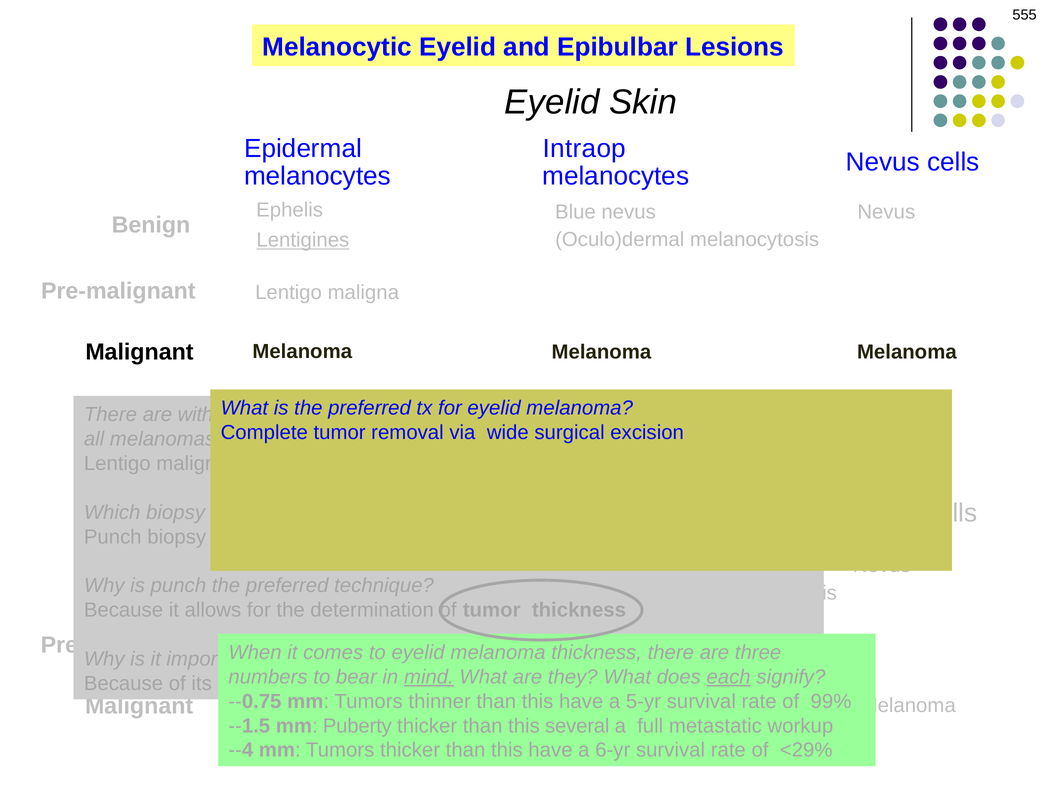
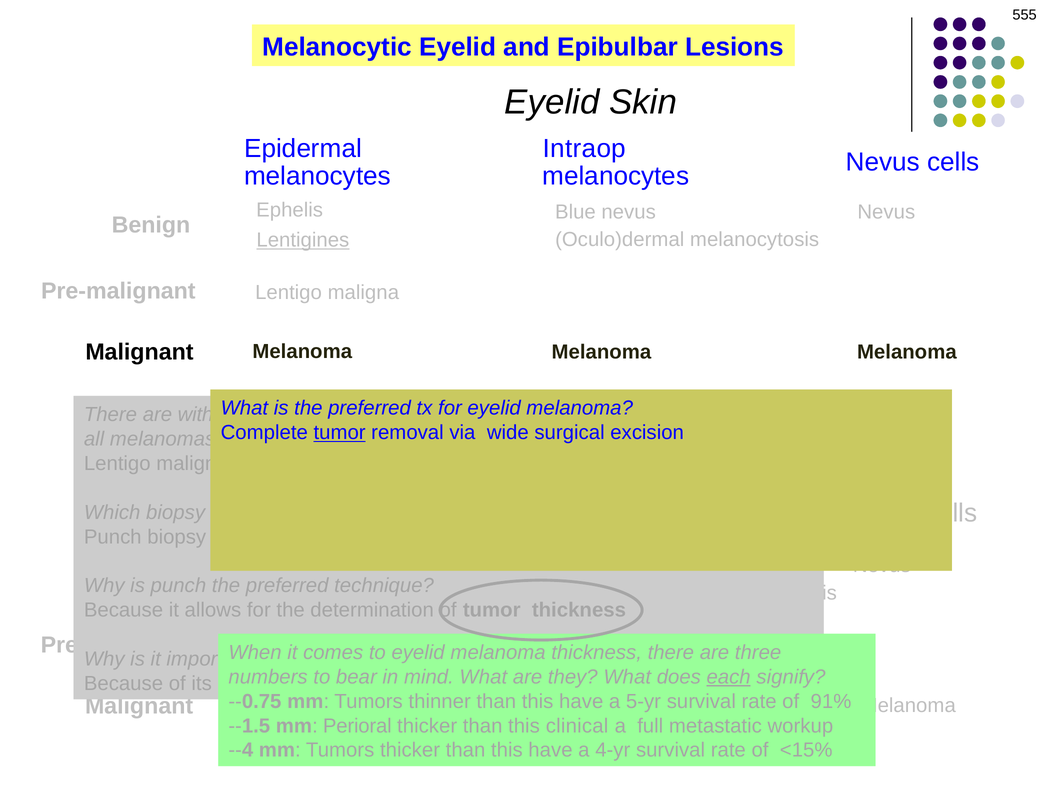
tumor underline: none -> present (340, 433)
mind underline: present -> none (429, 677)
99%: 99% -> 91% (831, 702)
Puberty: Puberty -> Perioral (357, 726)
several: several -> clinical (577, 726)
6-yr: 6-yr -> 4-yr (613, 750)
<29%: <29% -> <15% (806, 750)
